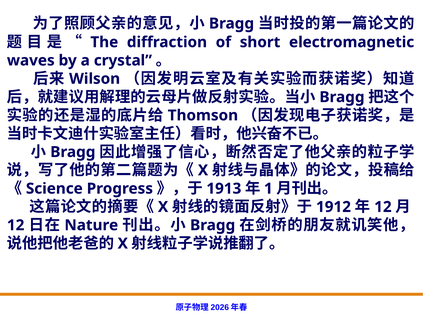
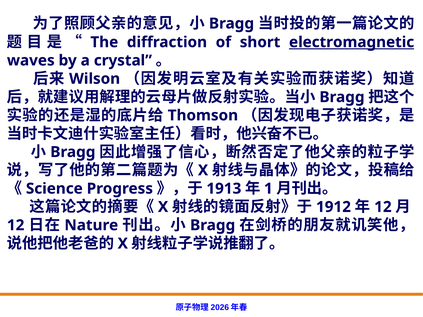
electromagnetic underline: none -> present (352, 42)
